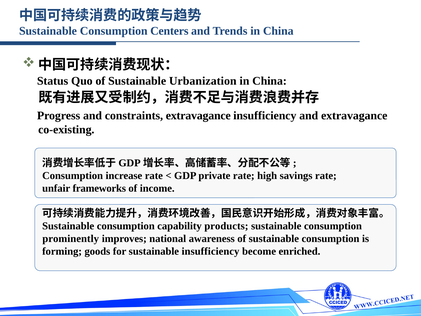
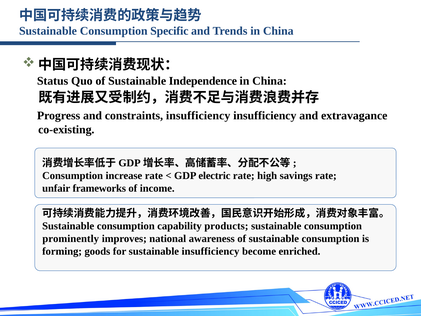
Centers: Centers -> Specific (169, 31)
Urbanization: Urbanization -> Independence (203, 81)
constraints extravagance: extravagance -> insufficiency (198, 115)
private: private -> electric (214, 176)
